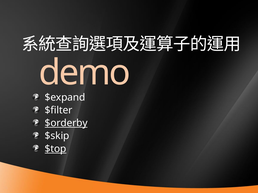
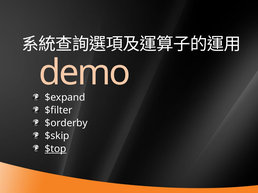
$orderby underline: present -> none (66, 123)
